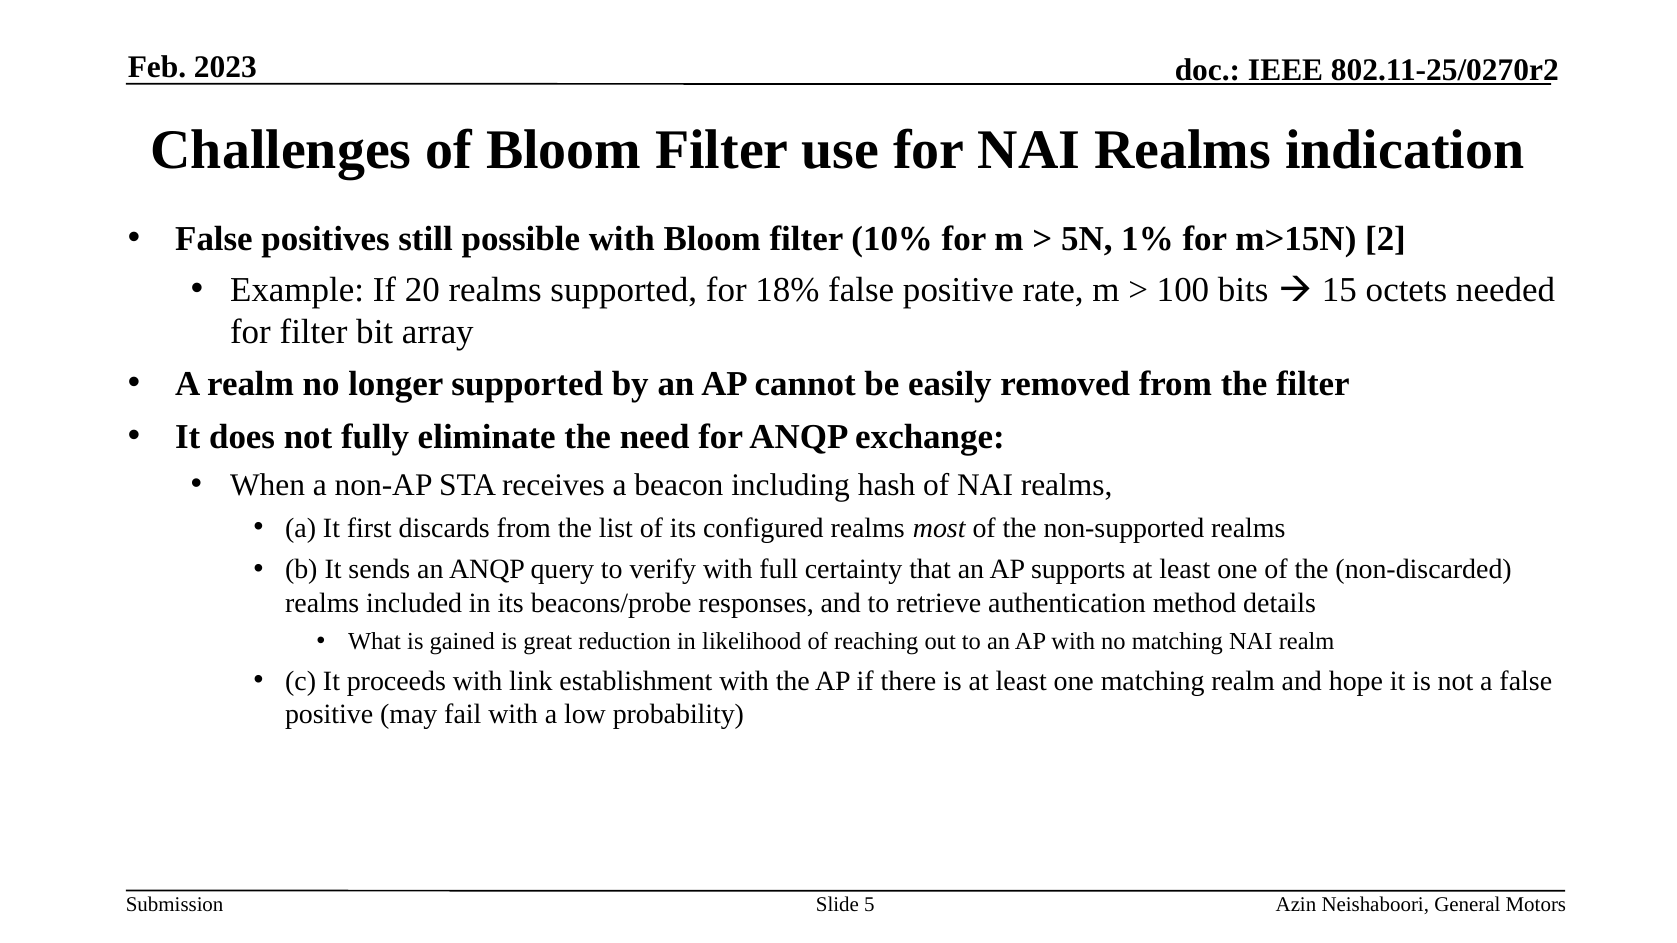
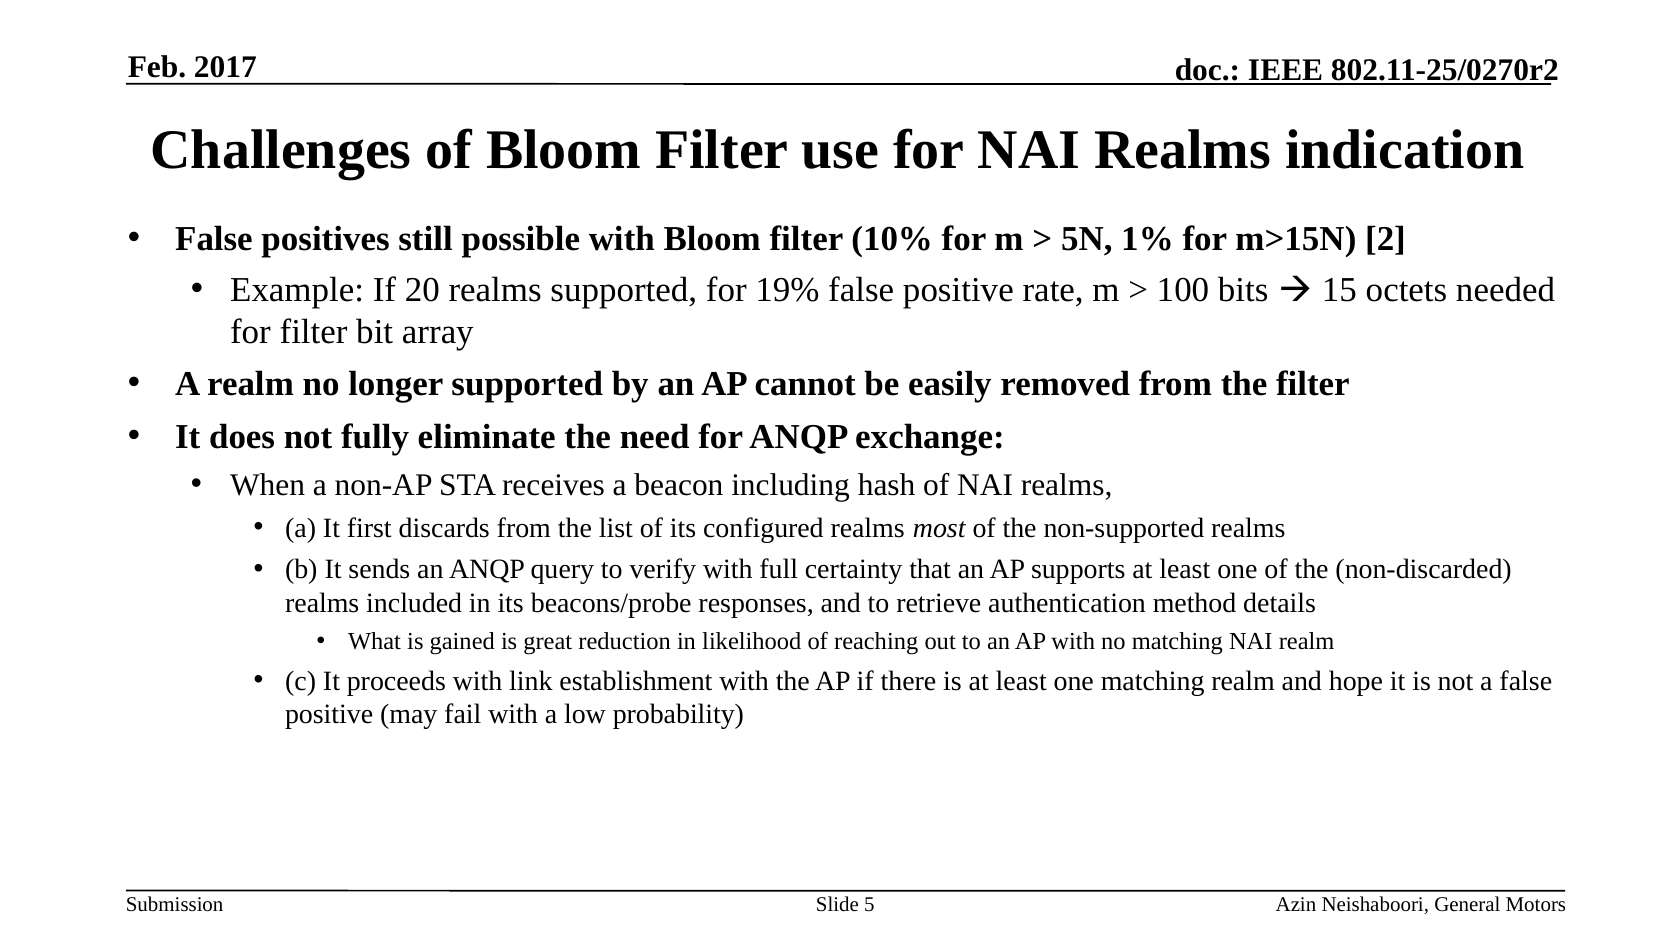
2023: 2023 -> 2017 (225, 67)
18%: 18% -> 19% (787, 290)
